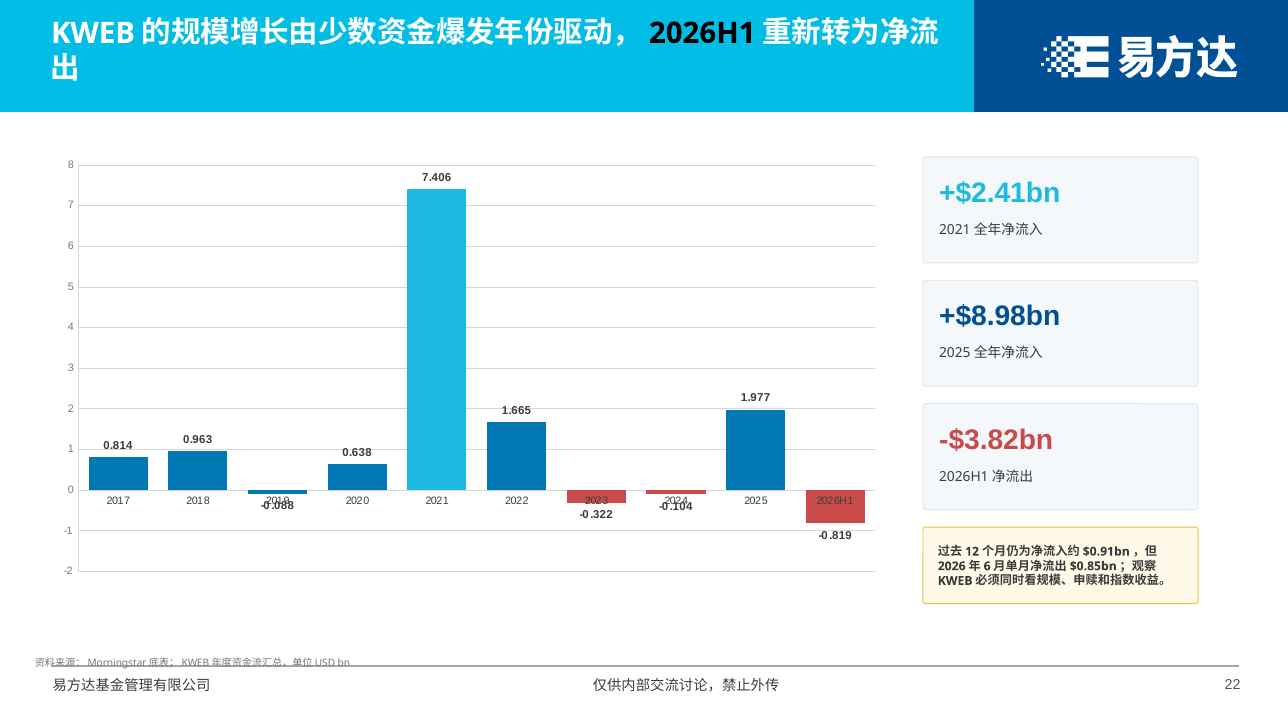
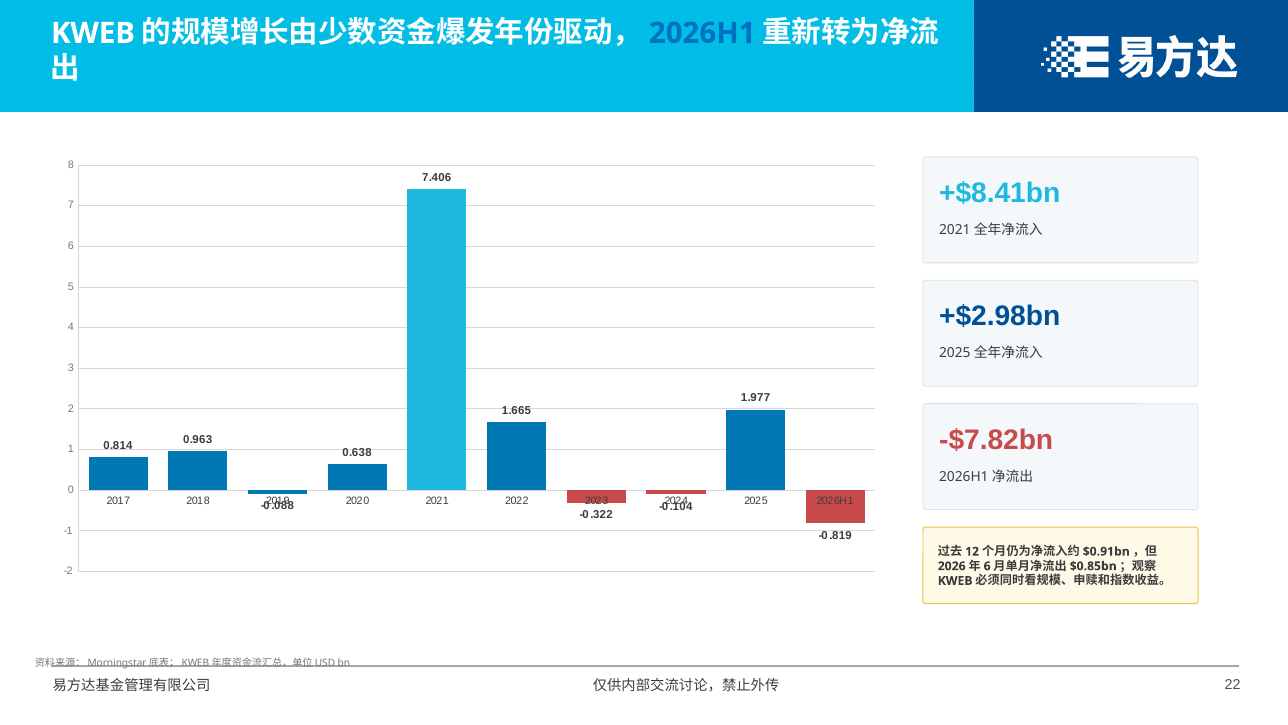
2026H1 colour: black -> blue (702, 33)
+$2.41bn: +$2.41bn -> +$8.41bn (1000, 193)
+$8.98bn: +$8.98bn -> +$2.98bn (1000, 316)
-$3.82bn: -$3.82bn -> -$7.82bn (996, 440)
